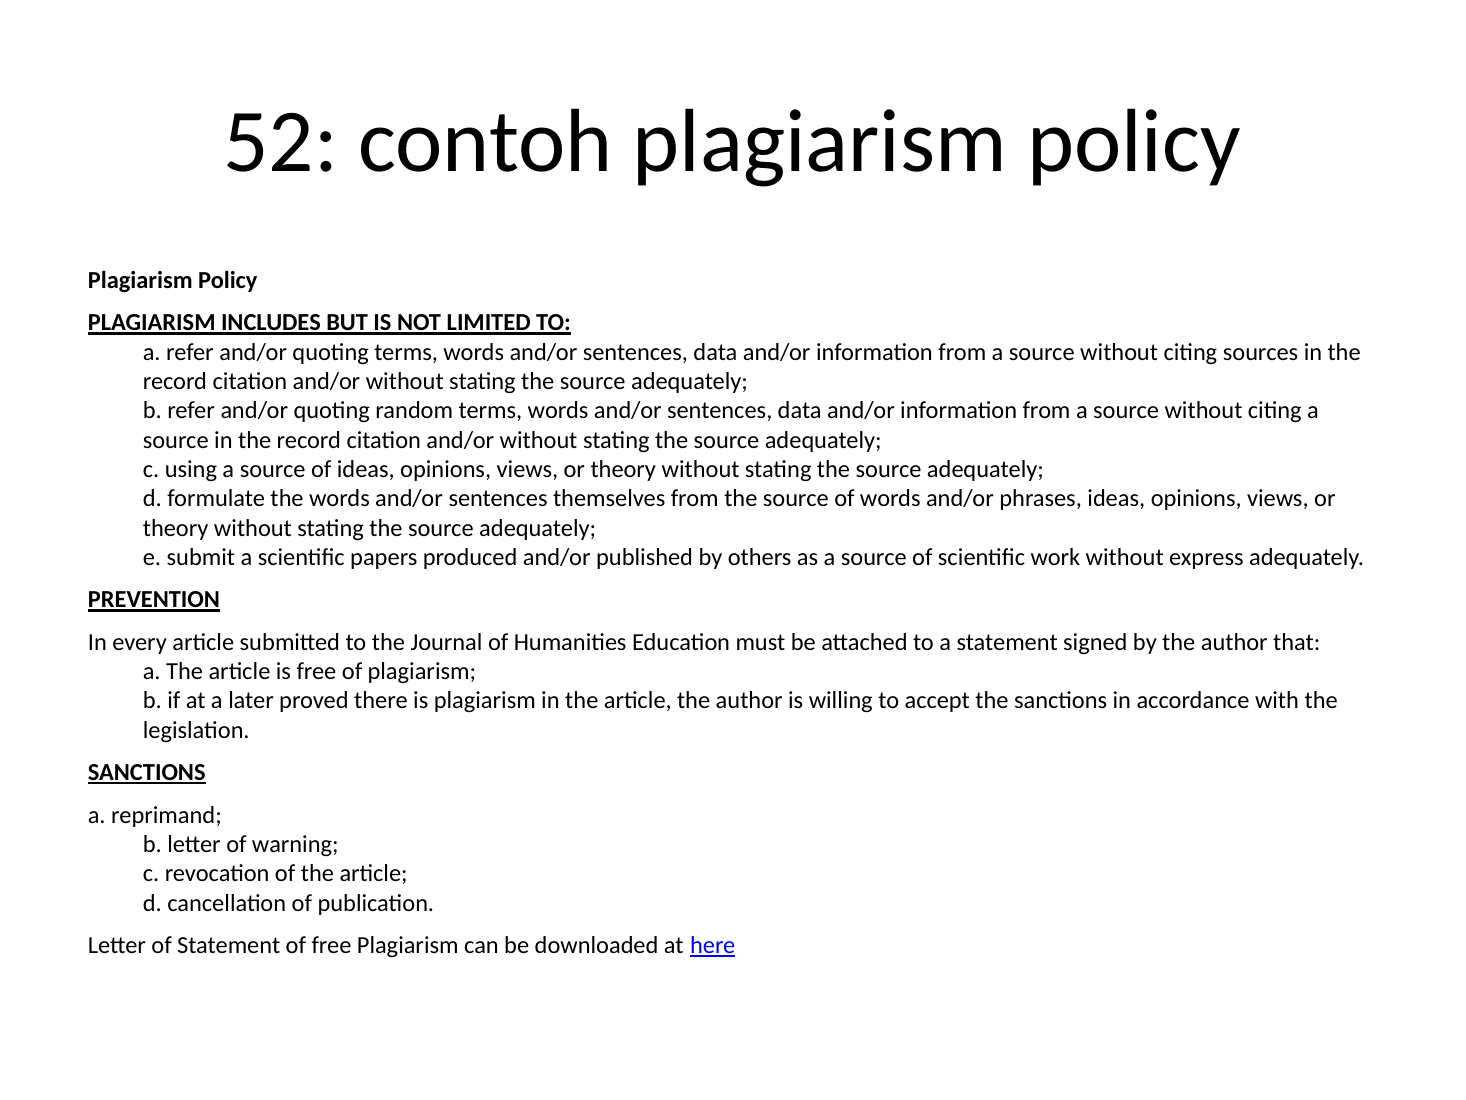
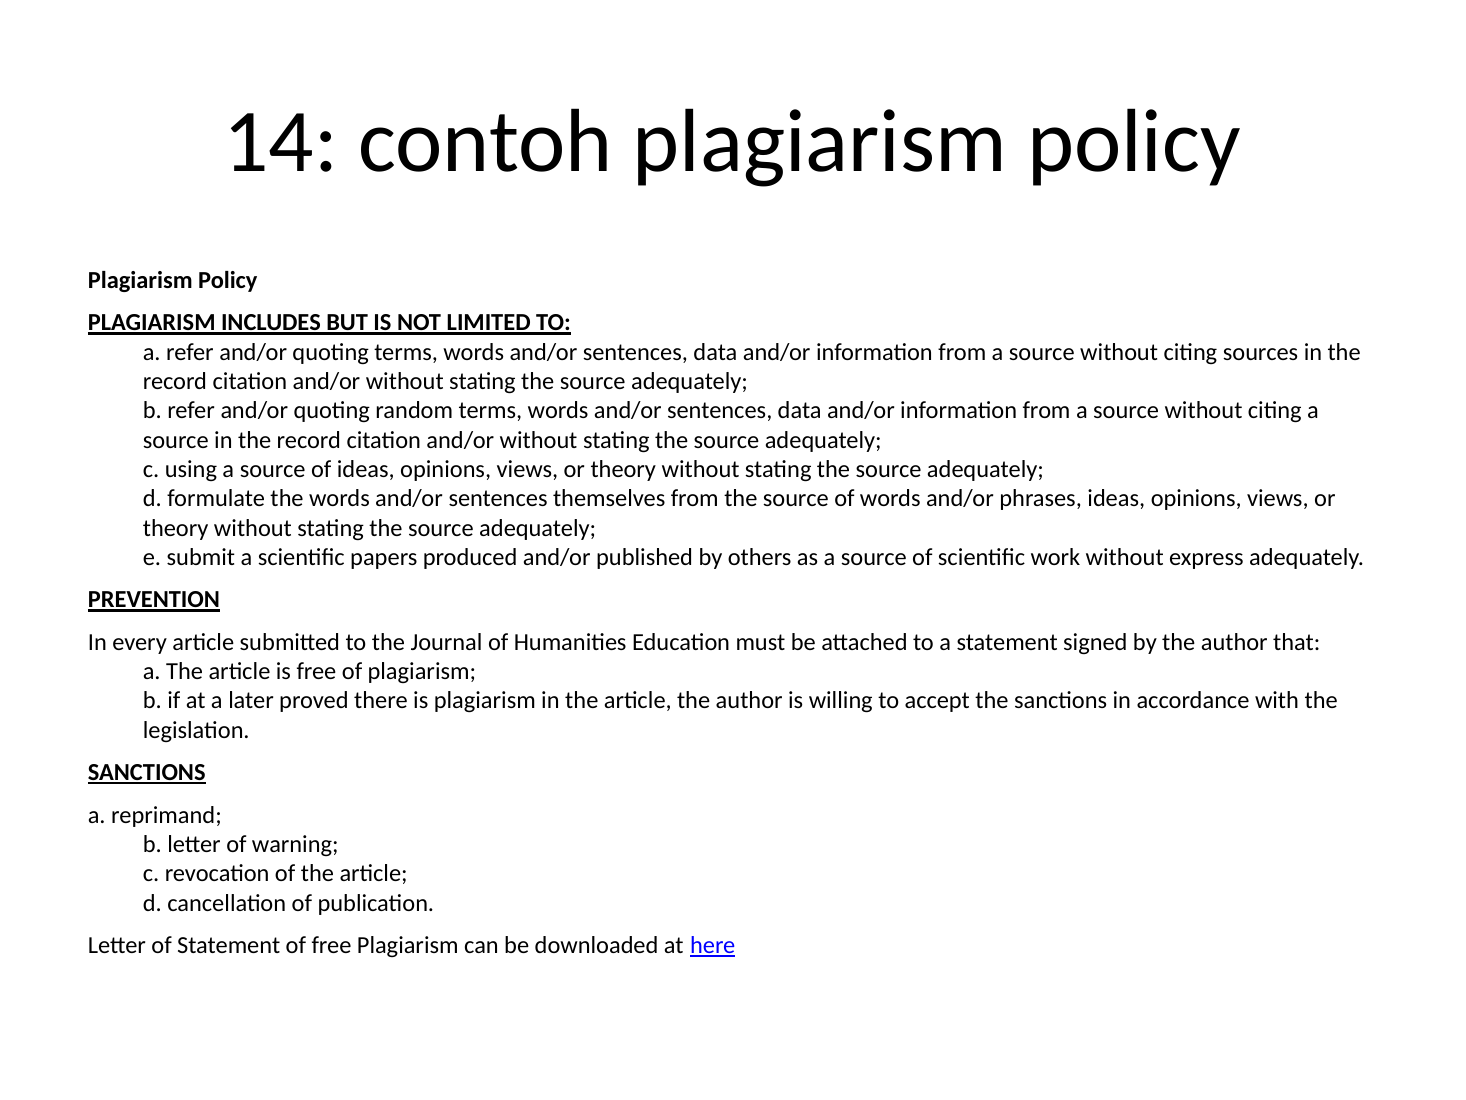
52: 52 -> 14 (281, 142)
